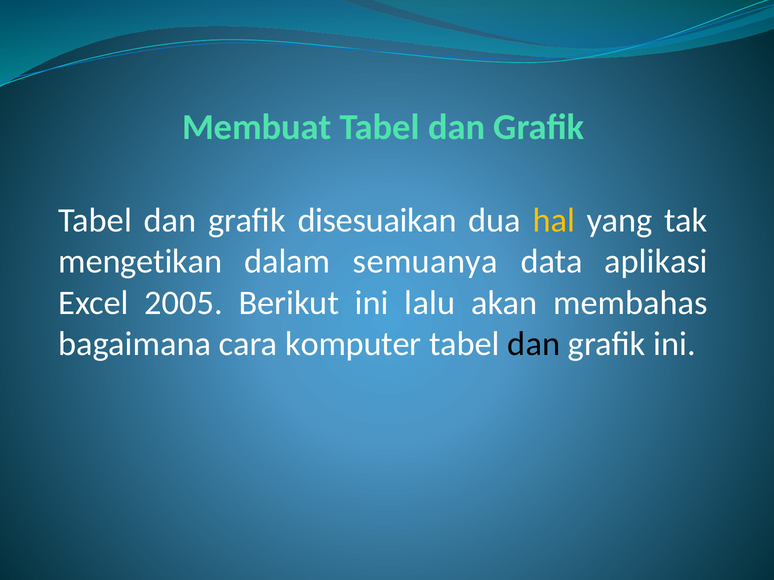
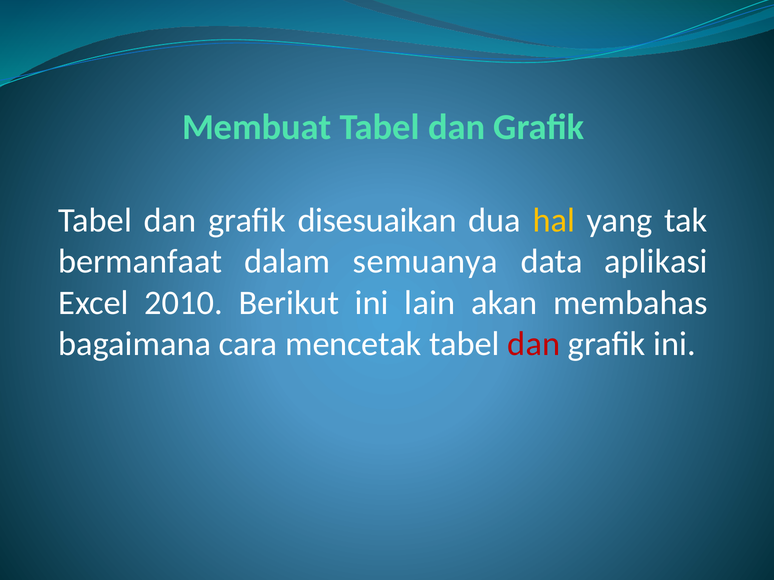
mengetikan: mengetikan -> bermanfaat (140, 262)
2005: 2005 -> 2010 (184, 303)
lalu: lalu -> lain (430, 303)
komputer: komputer -> mencetak (353, 344)
dan colour: black -> red (534, 344)
